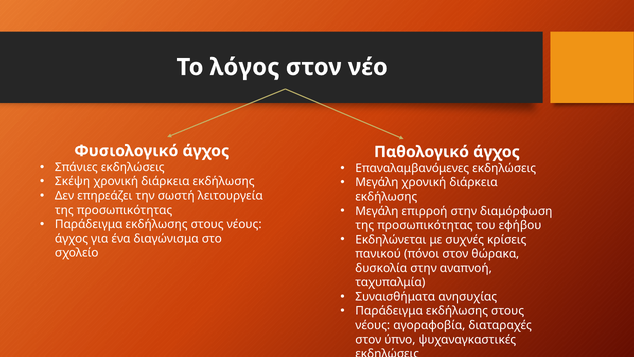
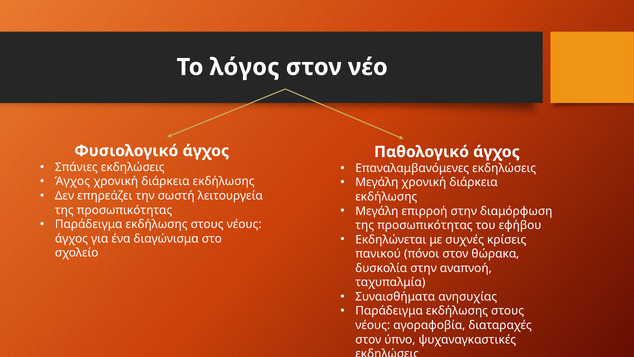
Σκέψη: Σκέψη -> Άγχος (73, 181)
